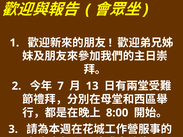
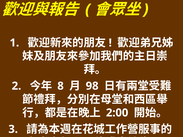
7: 7 -> 8 (61, 86)
13: 13 -> 98 (92, 86)
8:00: 8:00 -> 2:00 (117, 113)
